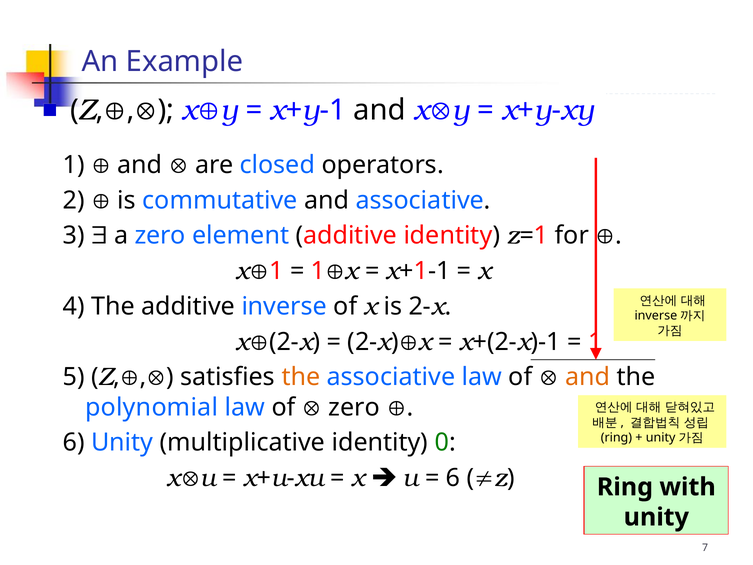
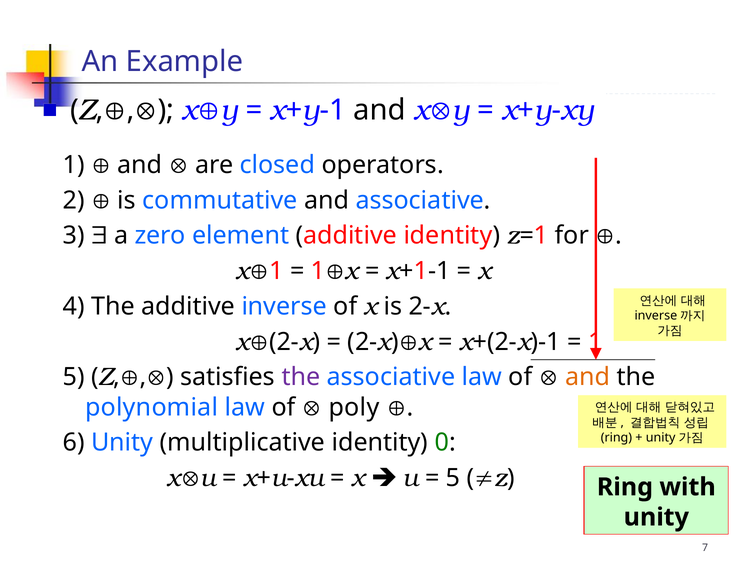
the colour: orange -> purple (301, 377)
zero: zero -> poly (354, 407)
6: 6 -> 5 (453, 478)
